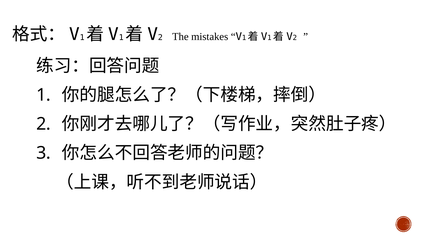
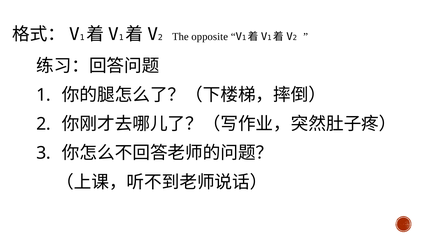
mistakes: mistakes -> opposite (210, 37)
